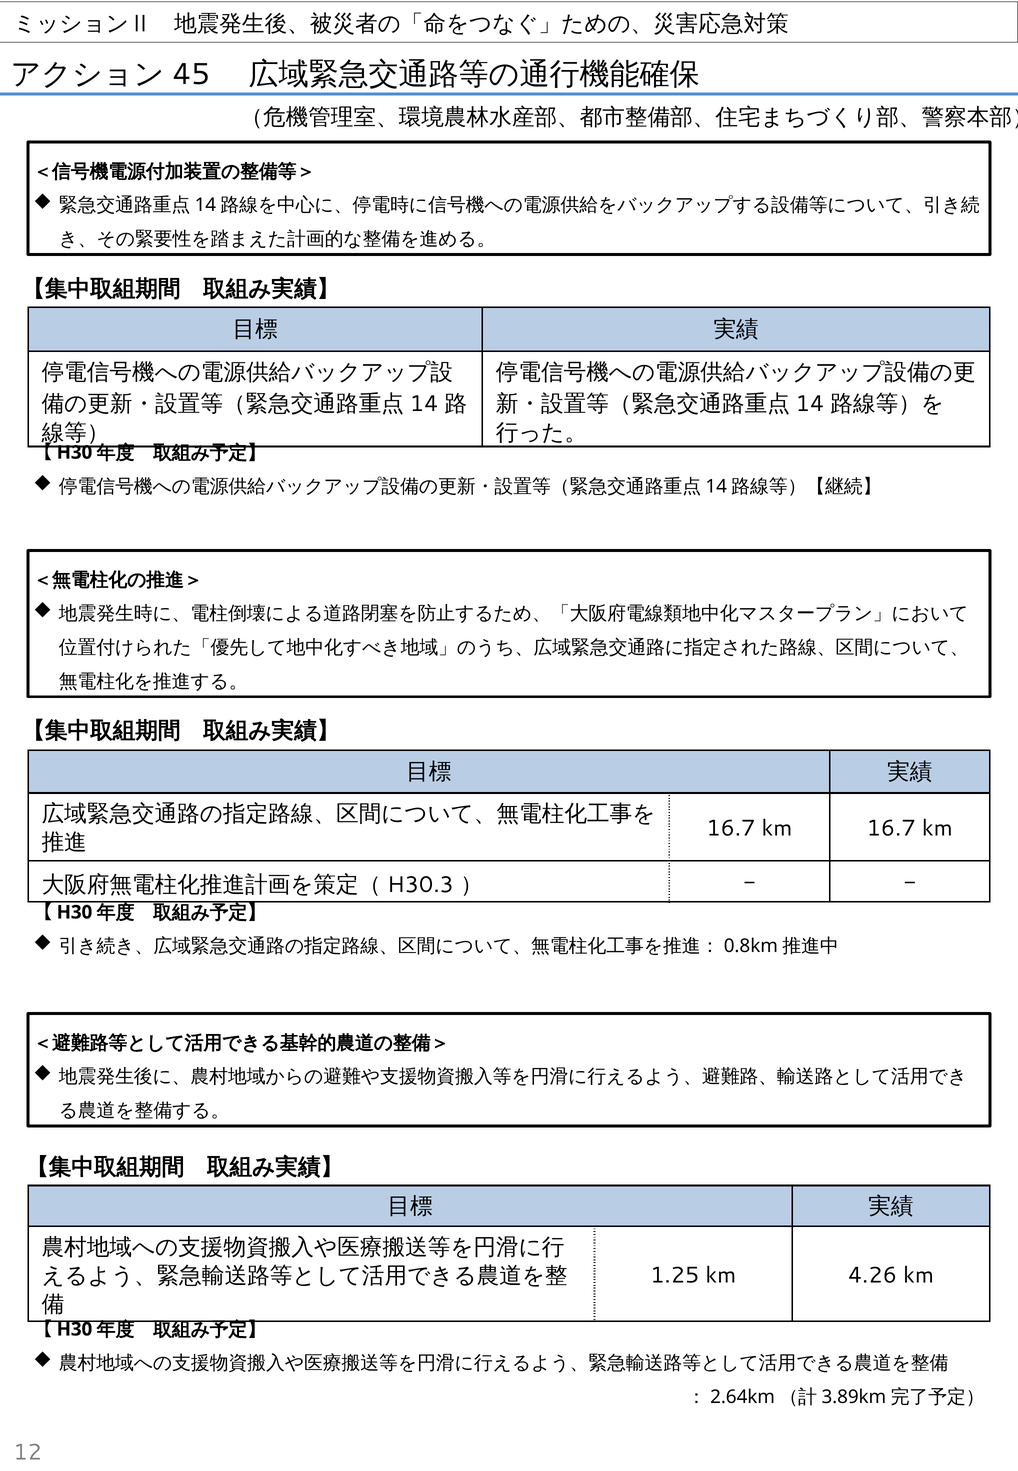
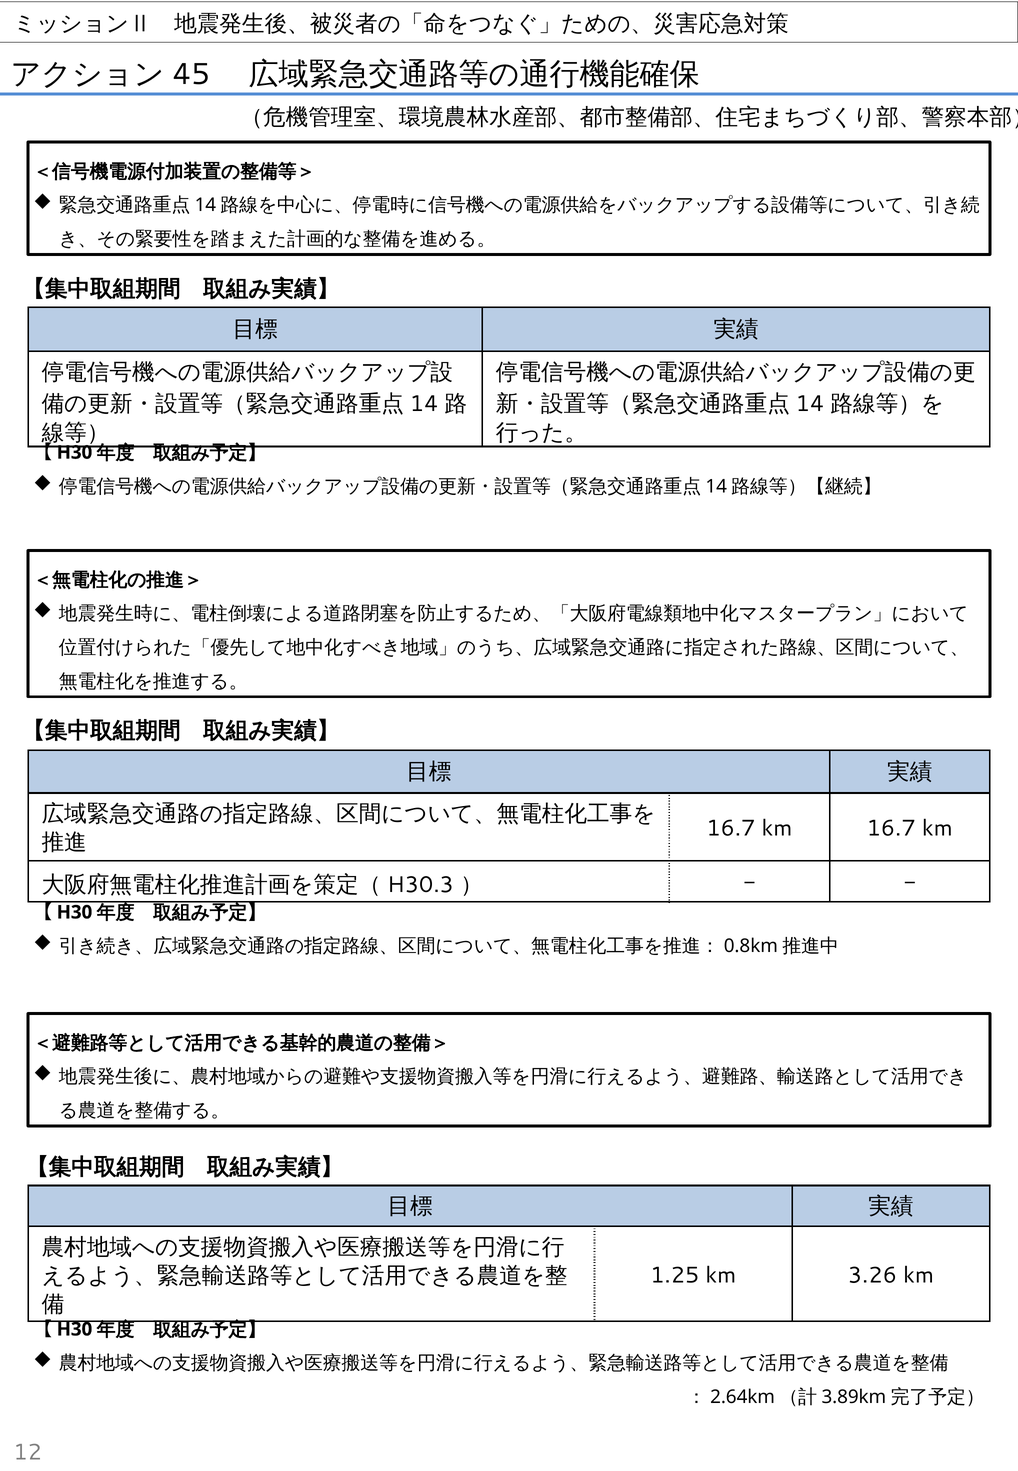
4.26: 4.26 -> 3.26 (872, 1275)
